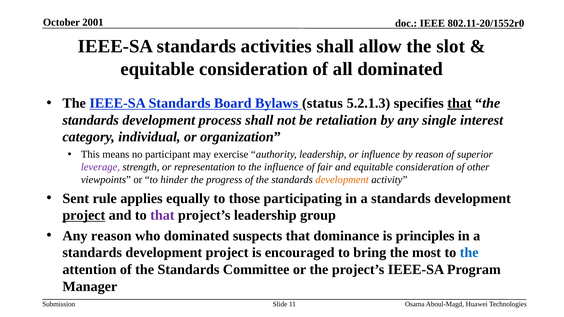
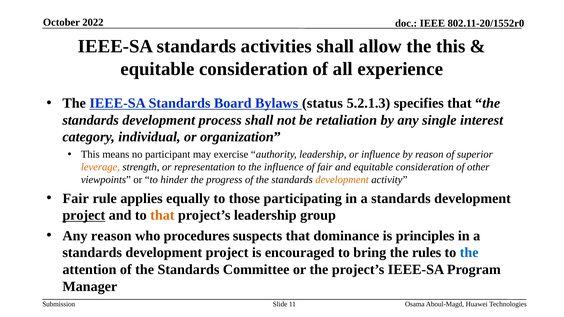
2001: 2001 -> 2022 (93, 22)
the slot: slot -> this (451, 46)
all dominated: dominated -> experience (400, 69)
that underline: present -> none (459, 103)
leverage colour: purple -> orange (100, 167)
Sent: Sent -> Fair (76, 199)
that colour: purple -> orange (162, 215)
who dominated: dominated -> procedures (197, 236)
most: most -> rules (427, 253)
